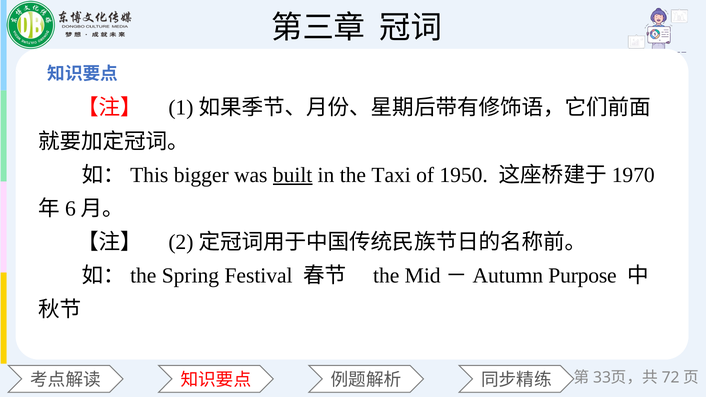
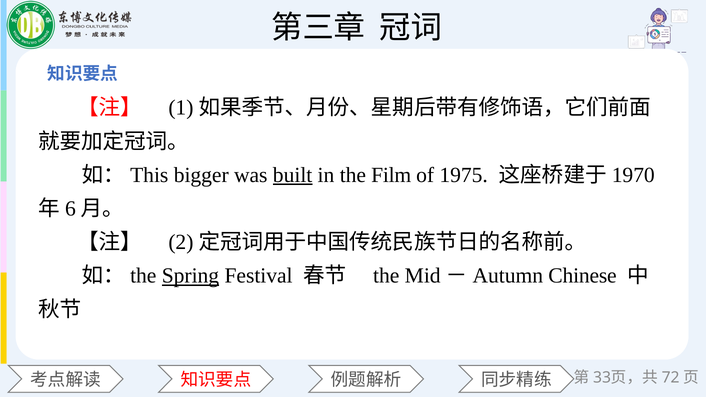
Taxi: Taxi -> Film (391, 175)
1950: 1950 -> 1975 (464, 175)
Spring underline: none -> present (190, 276)
Purpose: Purpose -> Chinese (583, 276)
